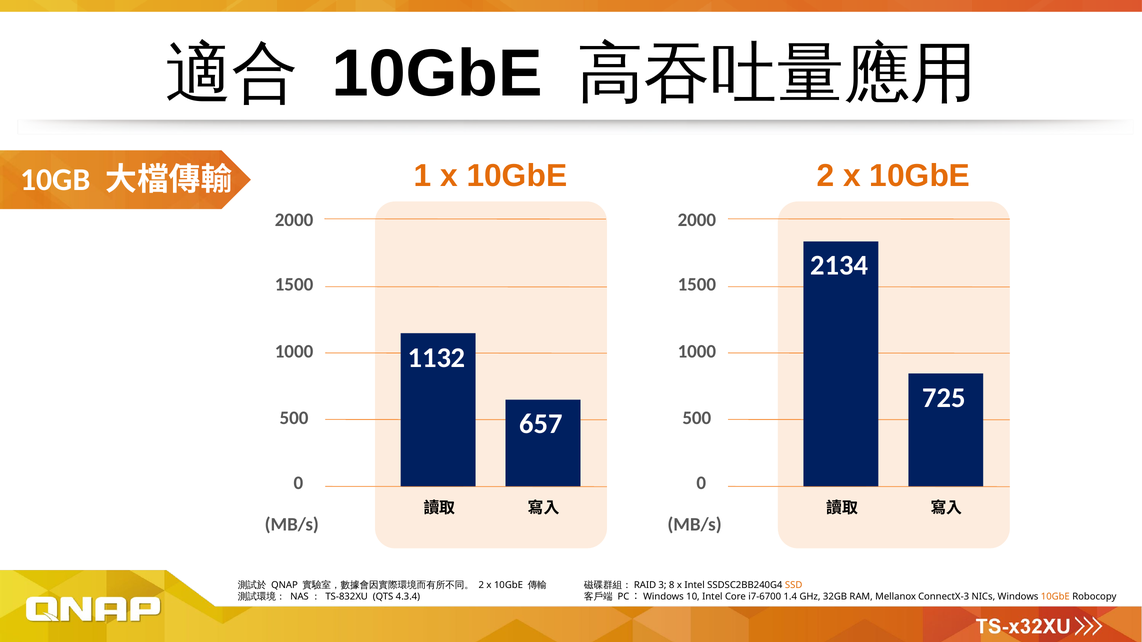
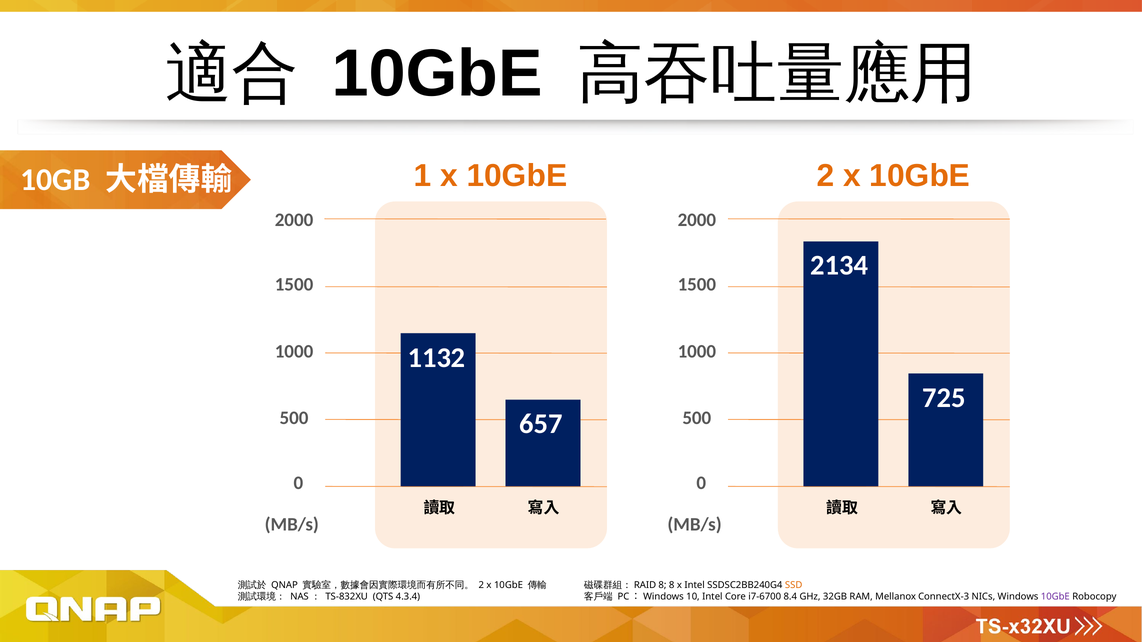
3: 3 -> 8 (662, 585)
1.4: 1.4 -> 8.4 (790, 597)
10GbE colour: orange -> purple (1055, 597)
